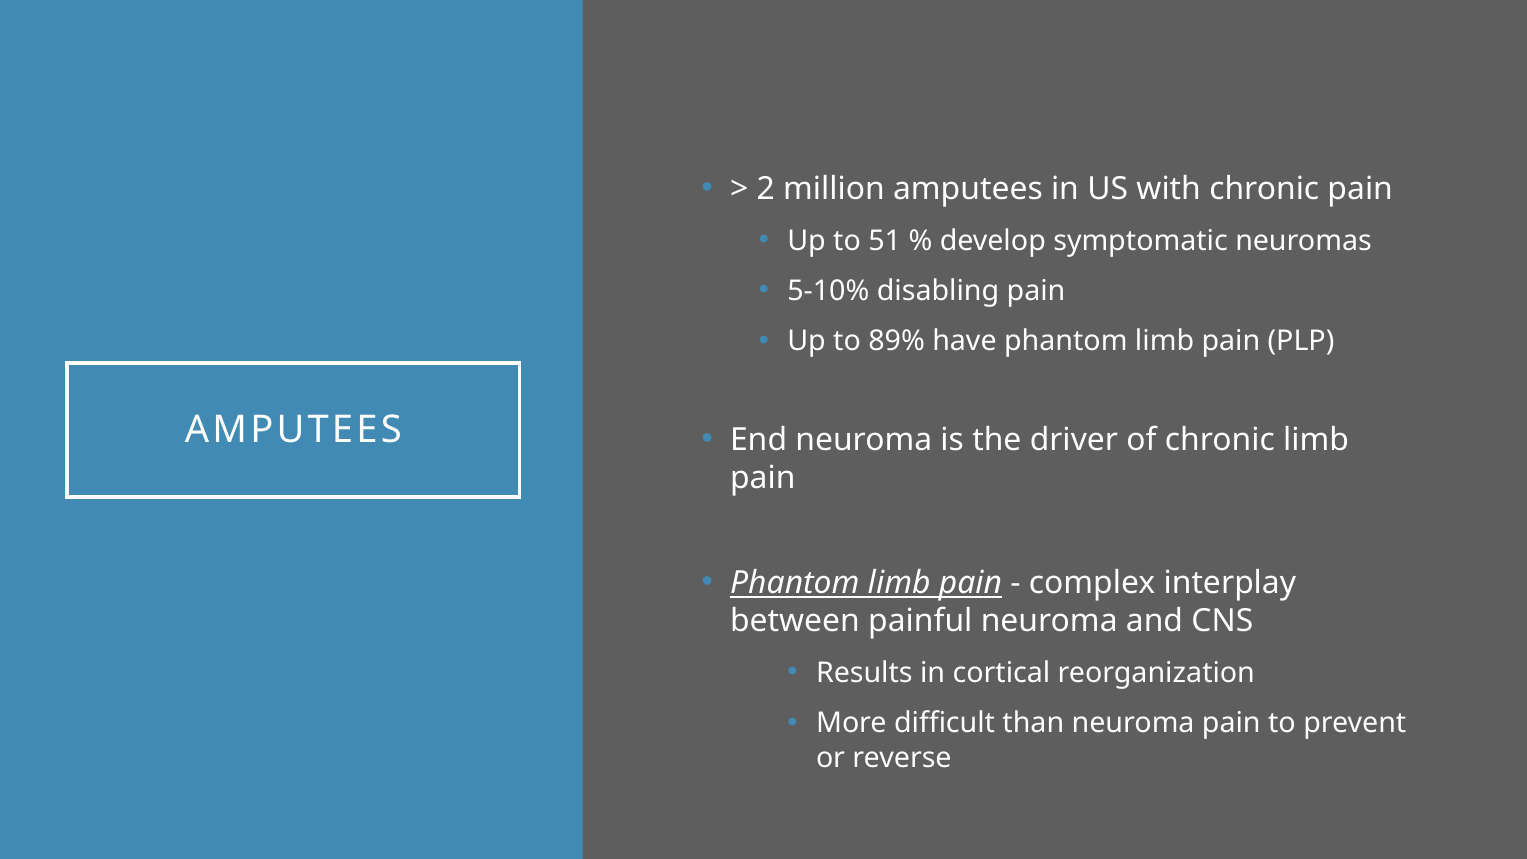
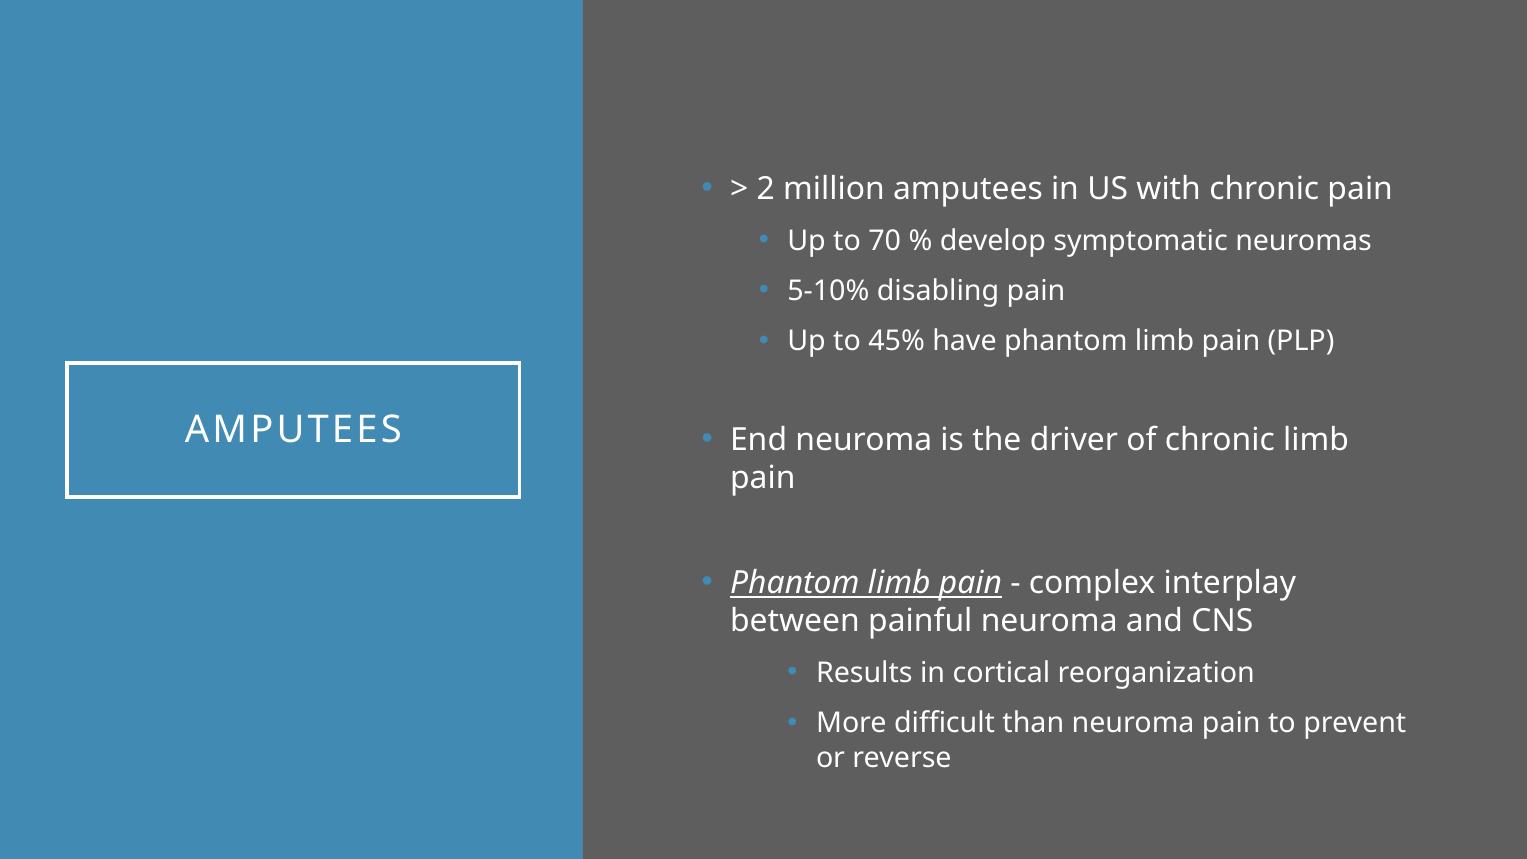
51: 51 -> 70 (885, 241)
89%: 89% -> 45% (897, 341)
